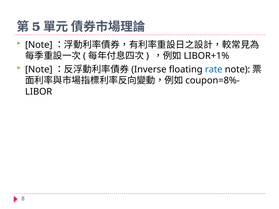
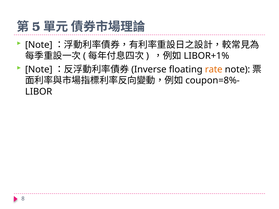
rate colour: blue -> orange (214, 69)
